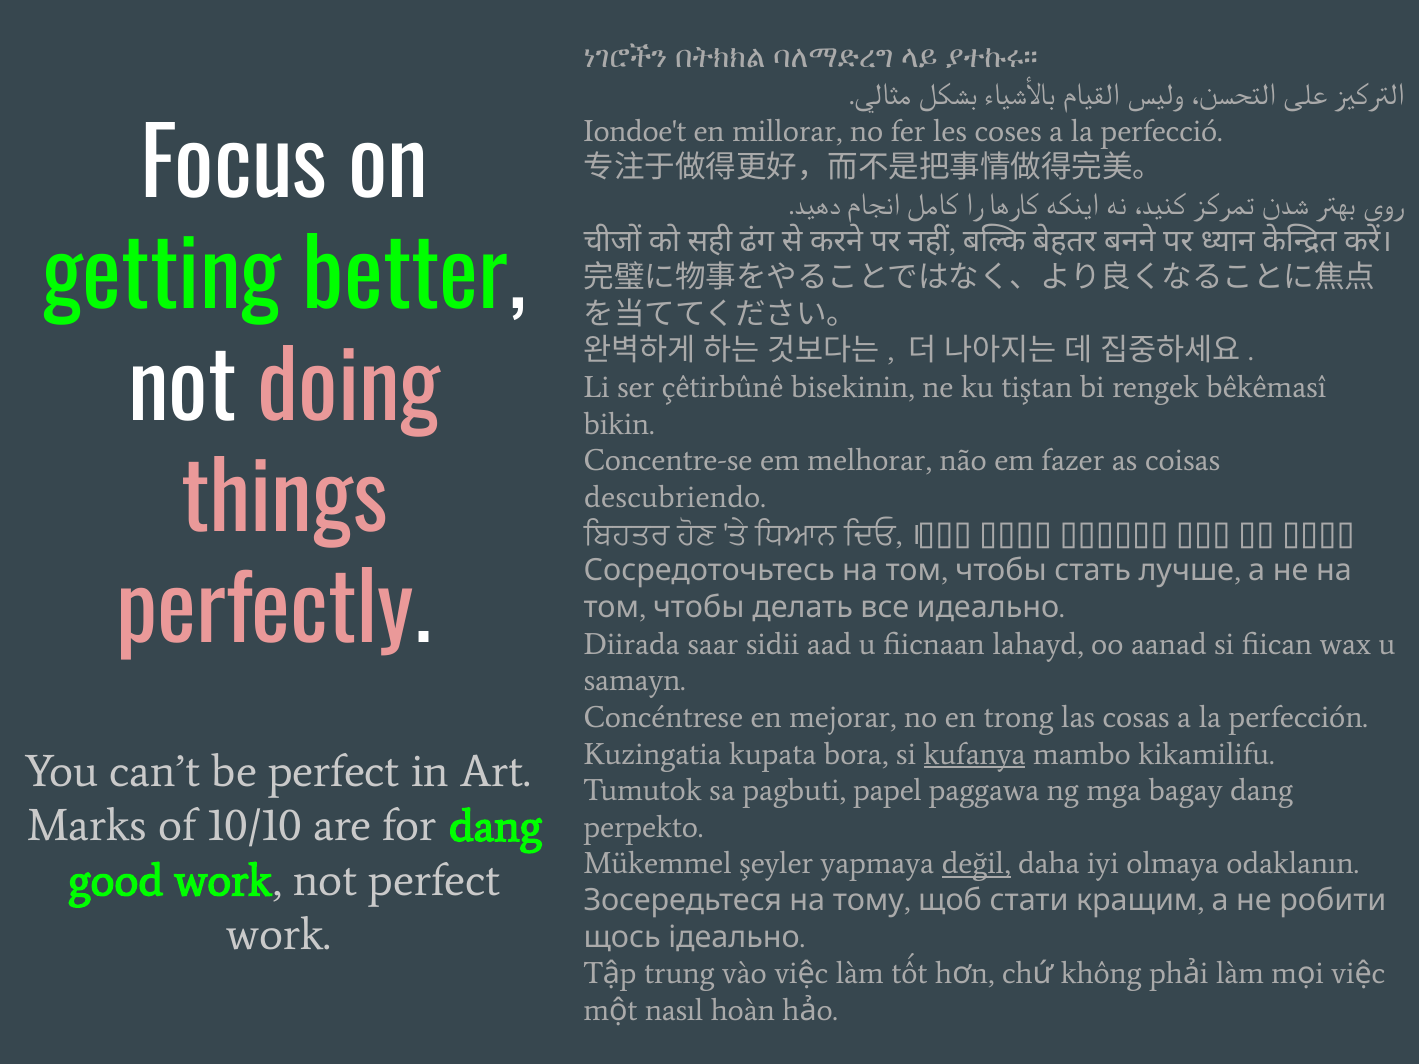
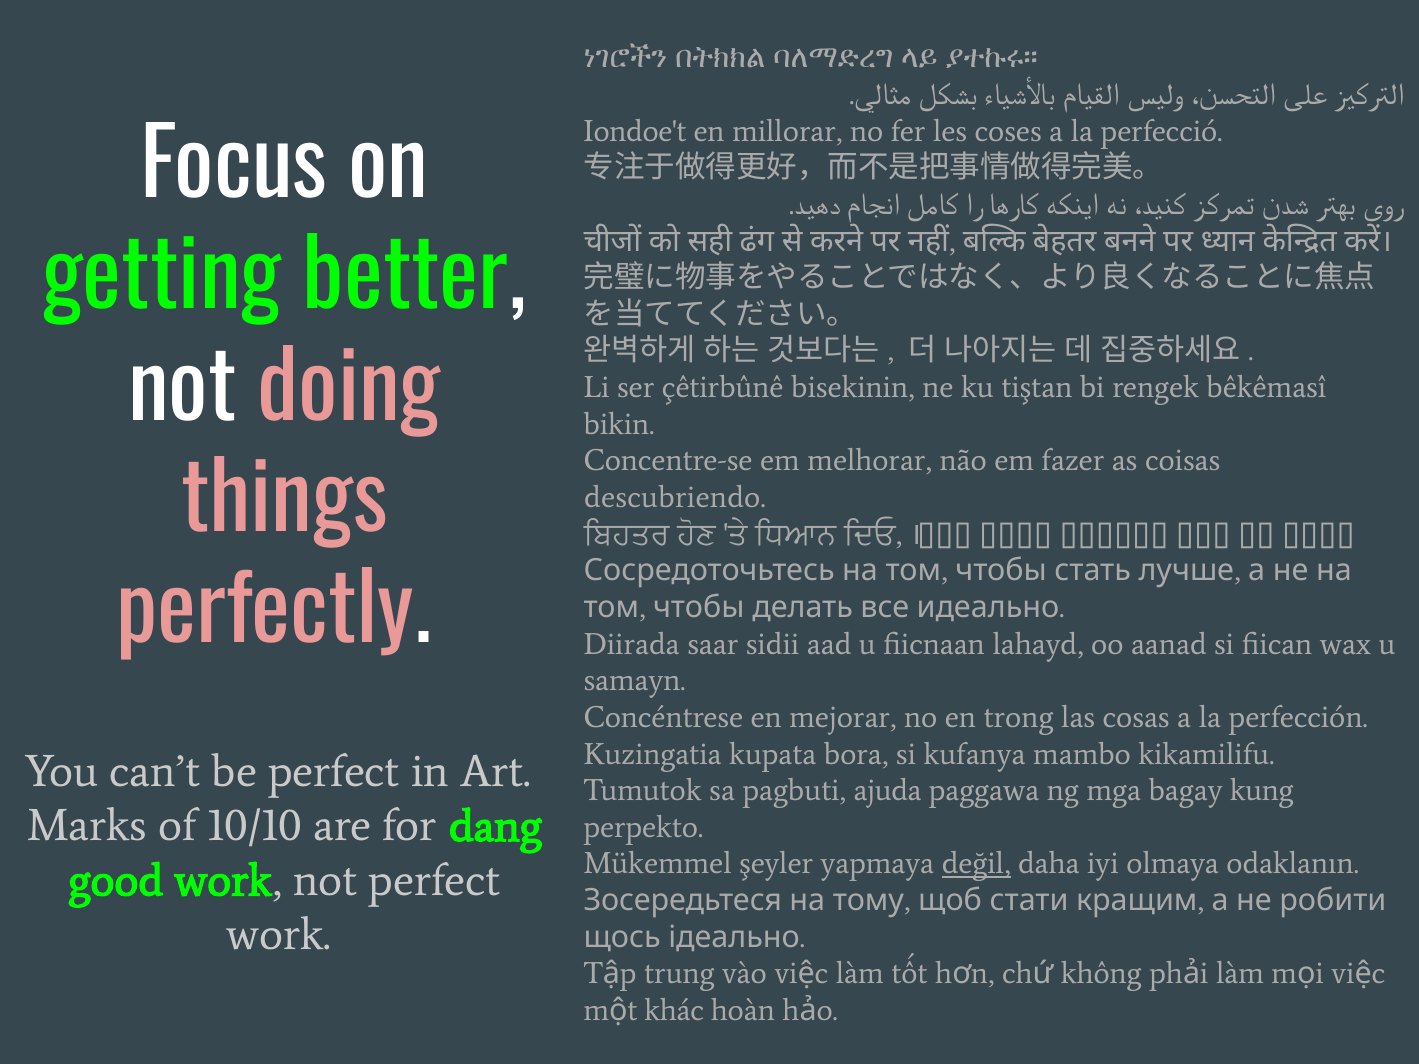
kufanya underline: present -> none (975, 754)
papel: papel -> ajuda (888, 791)
bagay dang: dang -> kung (1262, 791)
nasıl: nasıl -> khác (674, 1011)
